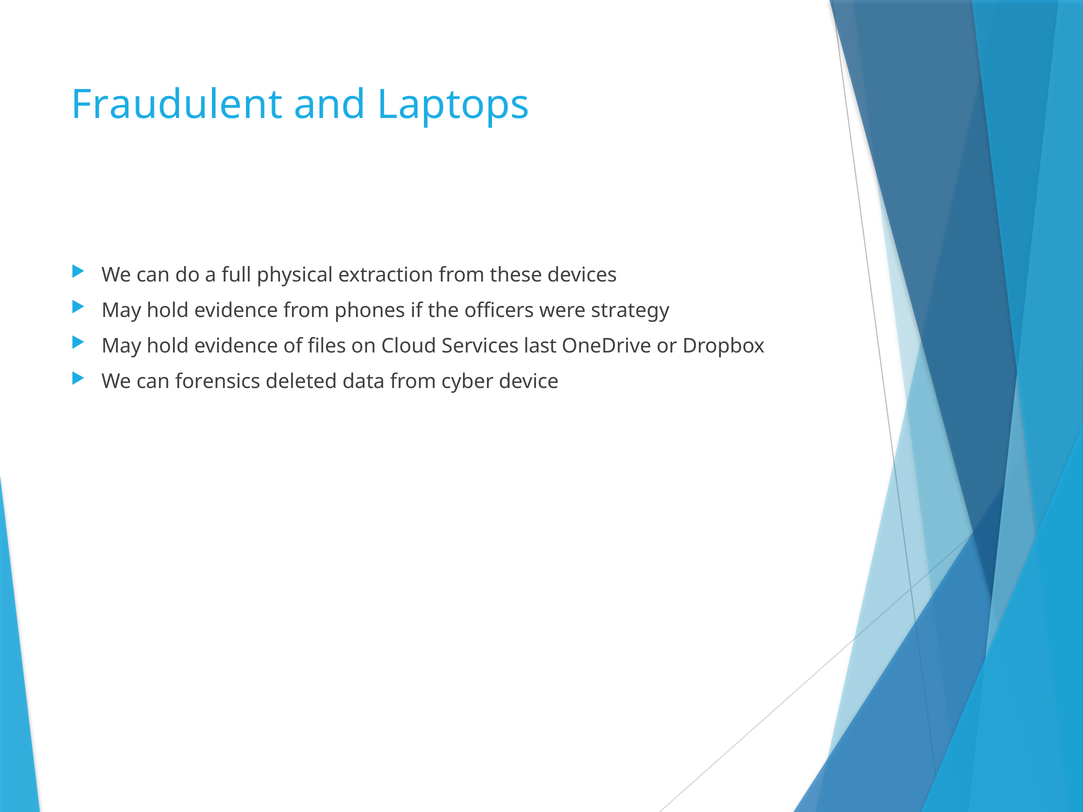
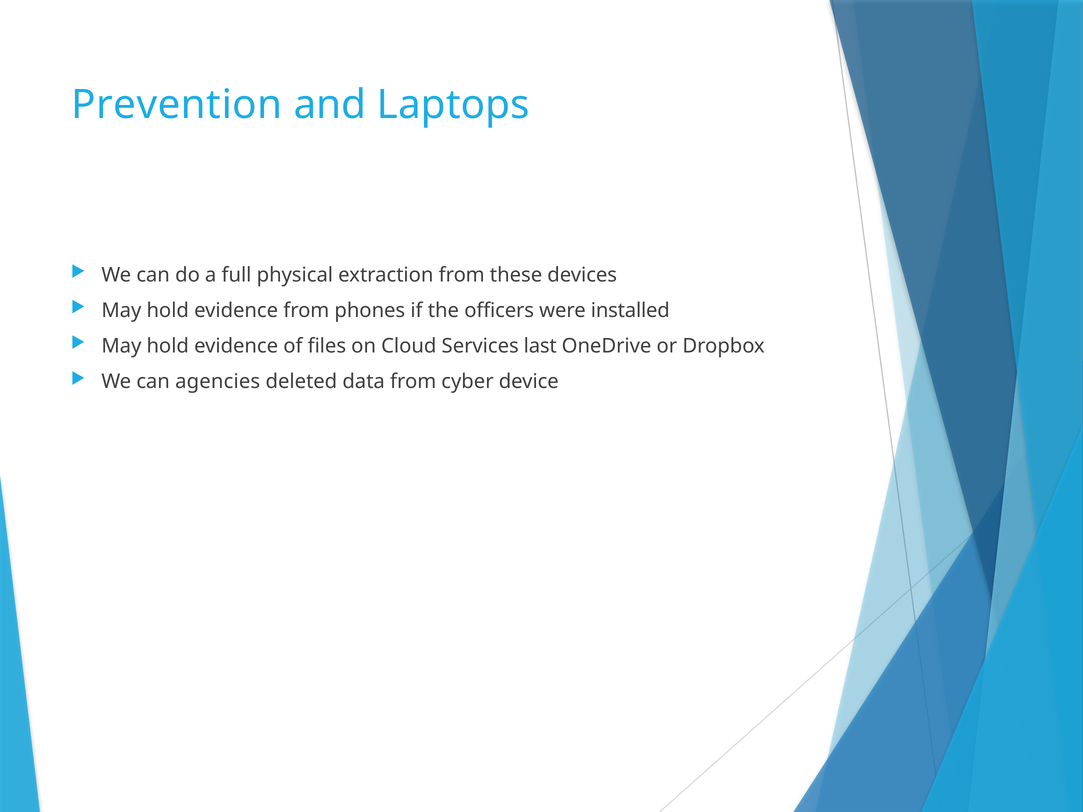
Fraudulent: Fraudulent -> Prevention (177, 105)
strategy: strategy -> installed (630, 311)
forensics: forensics -> agencies (218, 382)
